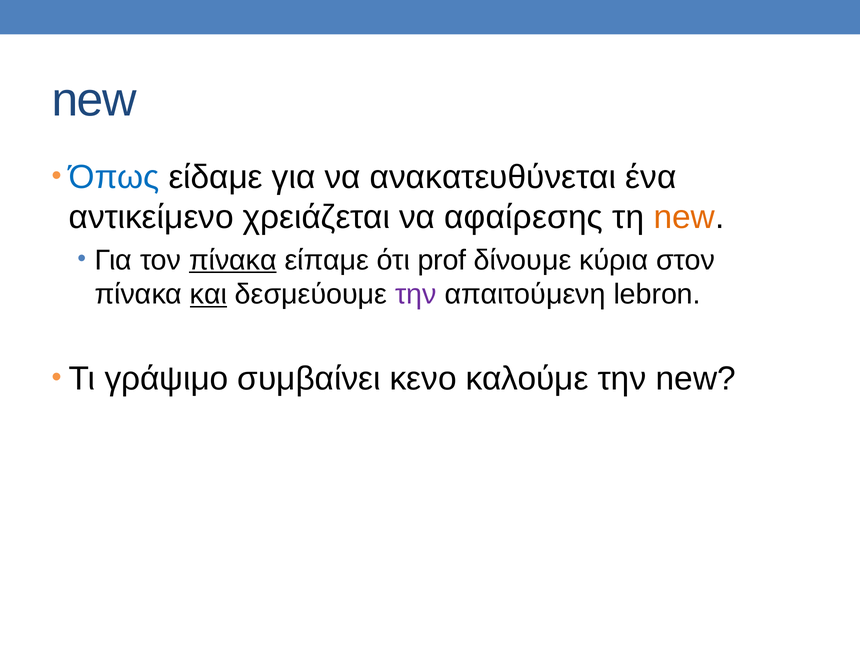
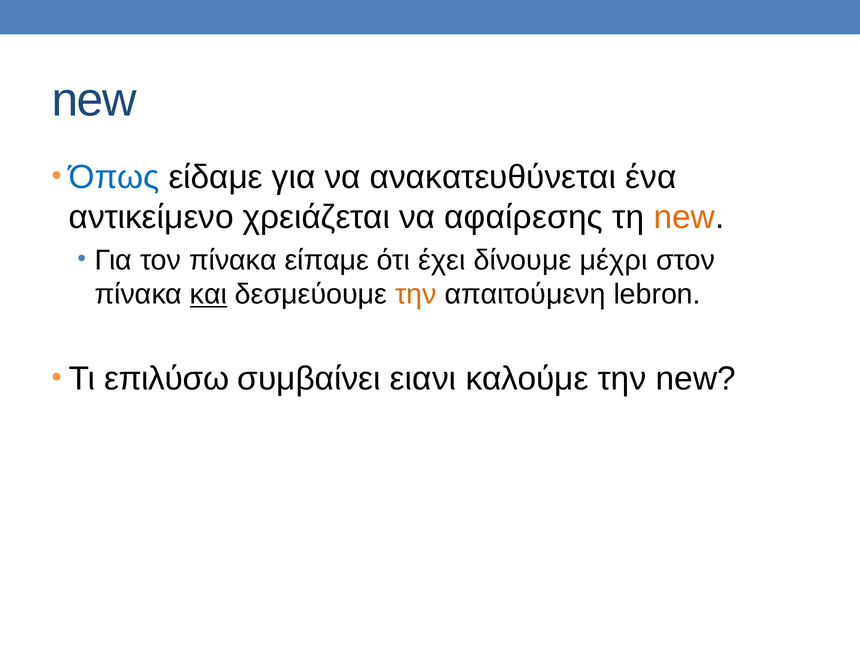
πίνακα underline: present -> none (233, 260)
prof: prof -> έχει (442, 260)
κύρια: κύρια -> μέχρι (614, 260)
την colour: purple -> orange (416, 294)
γράψιμο: γράψιμο -> επιλύσω (167, 379)
κενο: κενο -> ειανι (423, 379)
